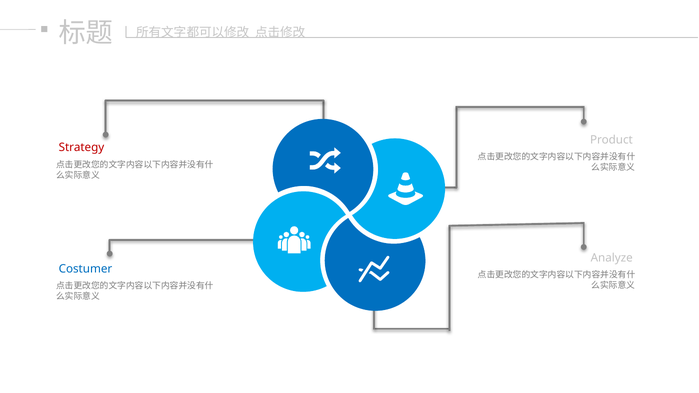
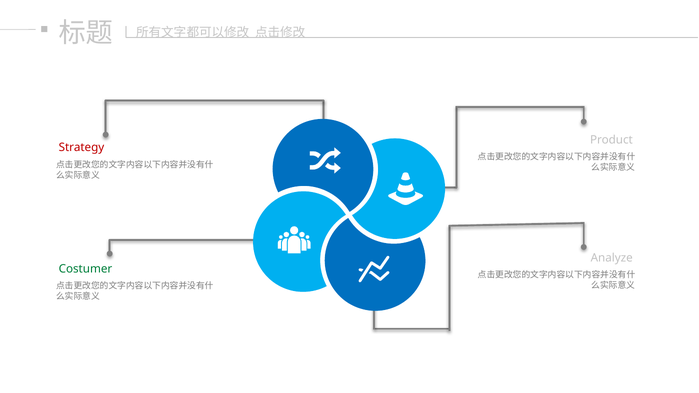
Costumer colour: blue -> green (85, 269)
